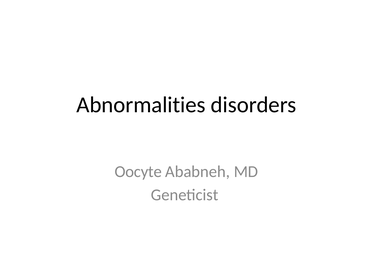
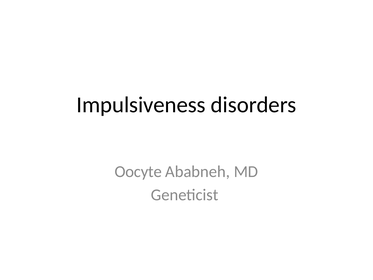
Abnormalities: Abnormalities -> Impulsiveness (141, 105)
